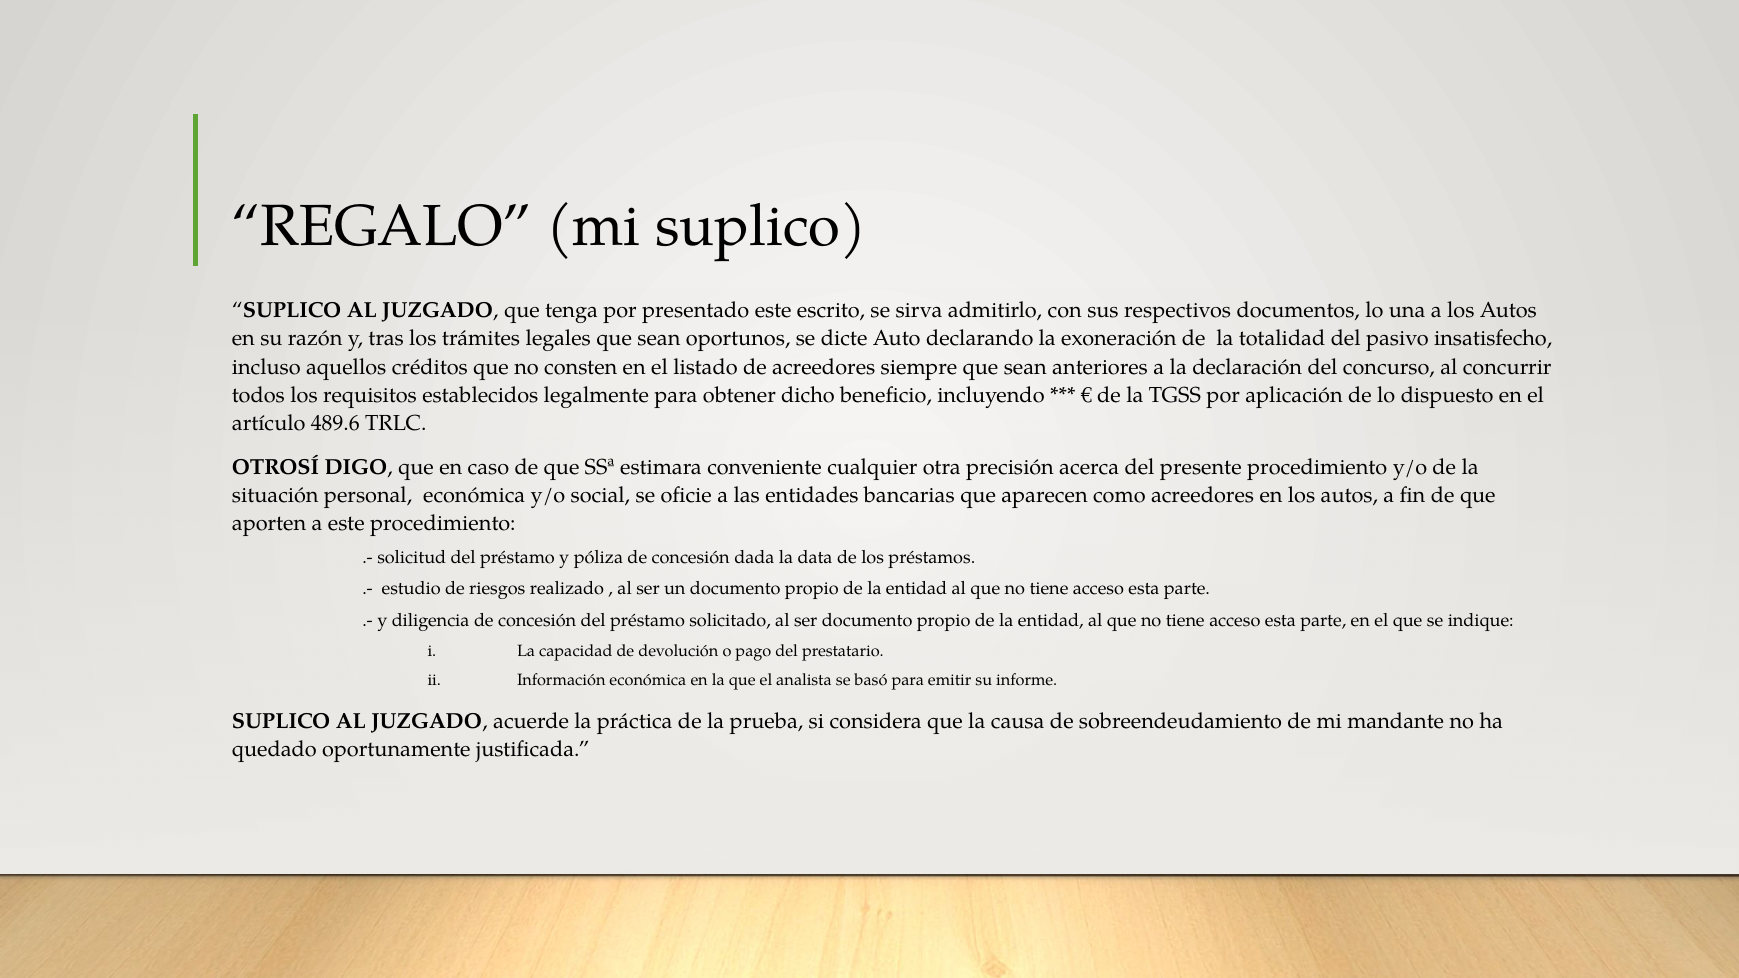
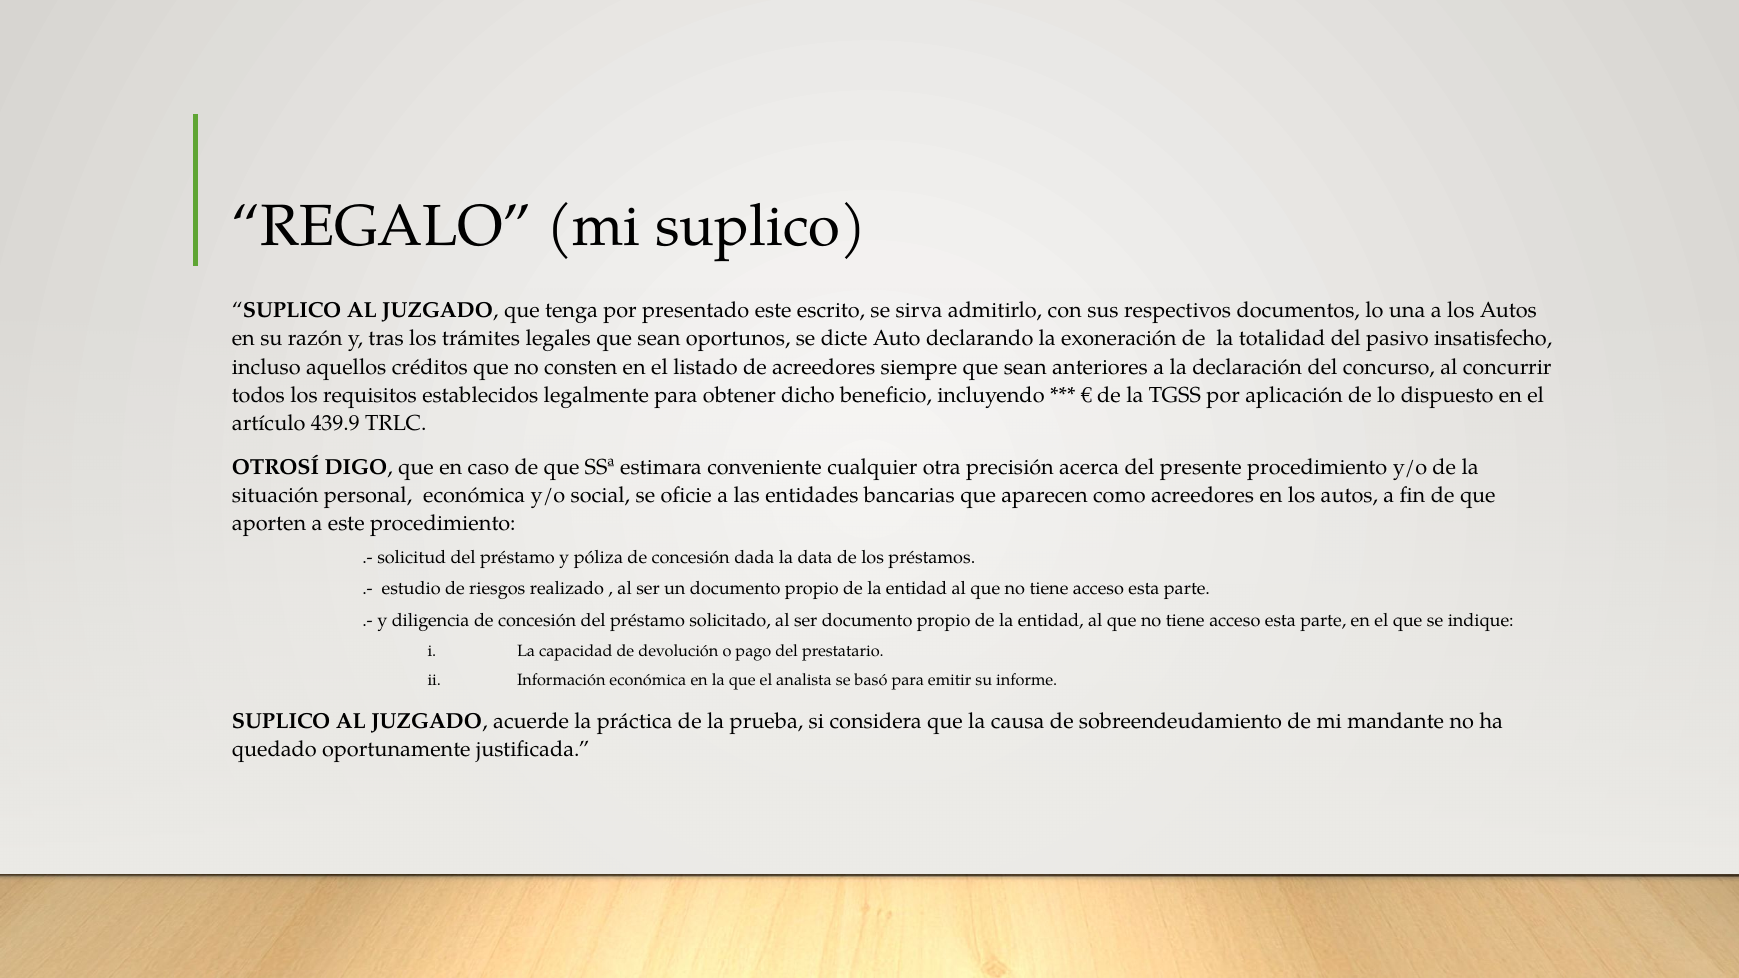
489.6: 489.6 -> 439.9 (335, 423)
